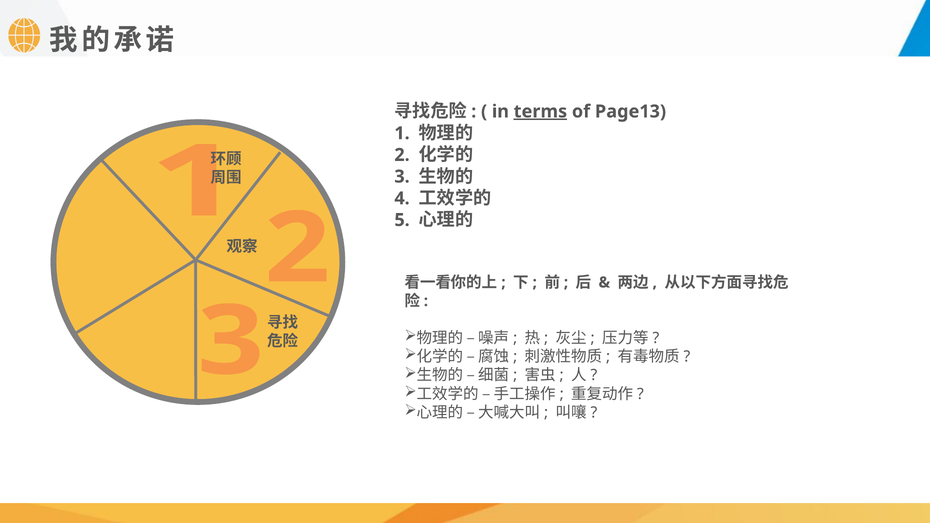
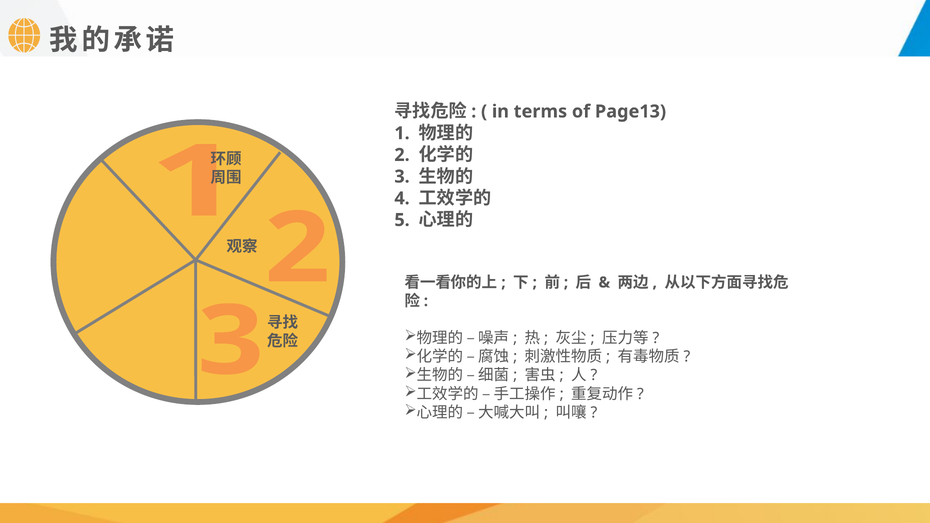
terms underline: present -> none (540, 112)
